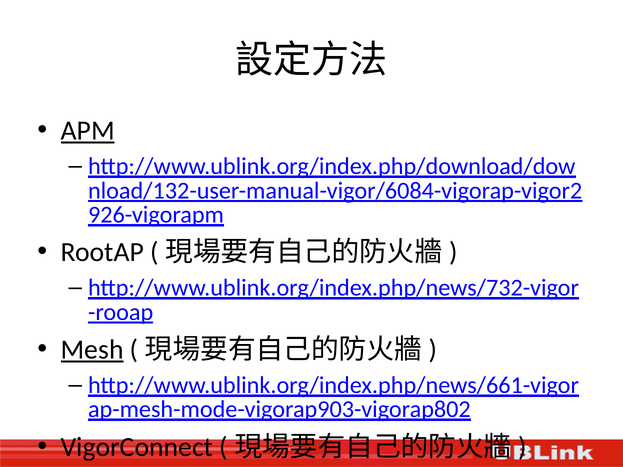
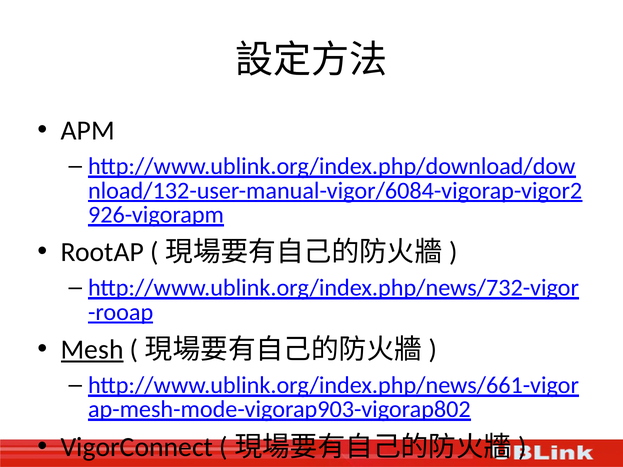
APM underline: present -> none (88, 131)
